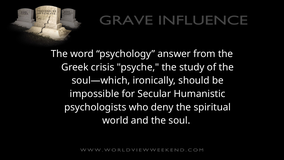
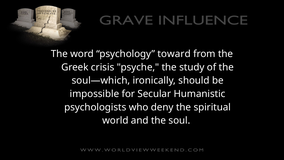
answer: answer -> toward (174, 54)
